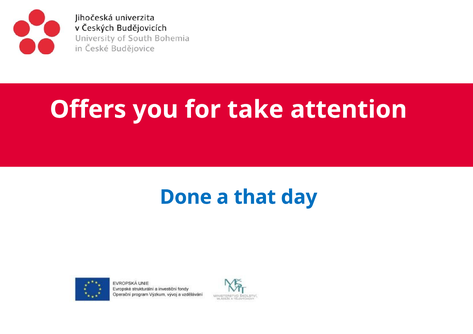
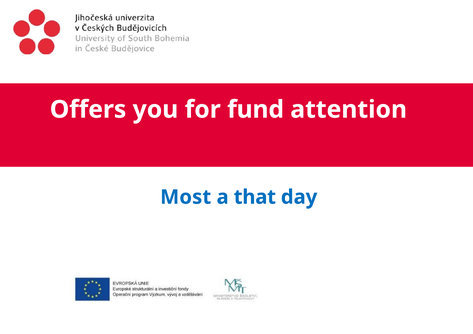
take: take -> fund (256, 110)
Done: Done -> Most (186, 197)
